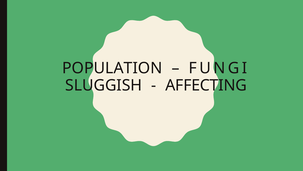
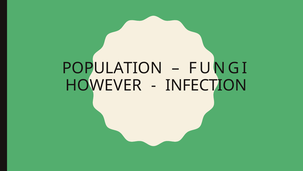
SLUGGISH: SLUGGISH -> HOWEVER (104, 85)
AFFECTING: AFFECTING -> INFECTION (206, 85)
